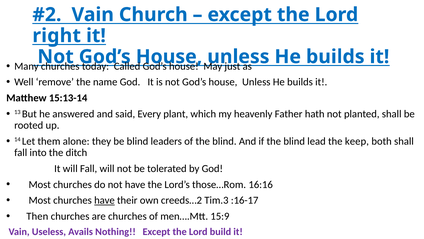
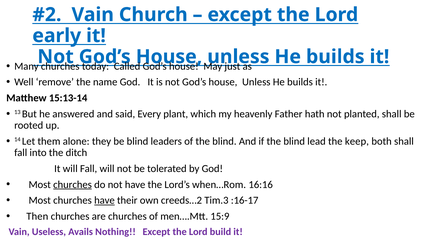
right: right -> early (57, 36)
churches underline: none -> present (73, 184)
those…Rom: those…Rom -> when…Rom (219, 184)
